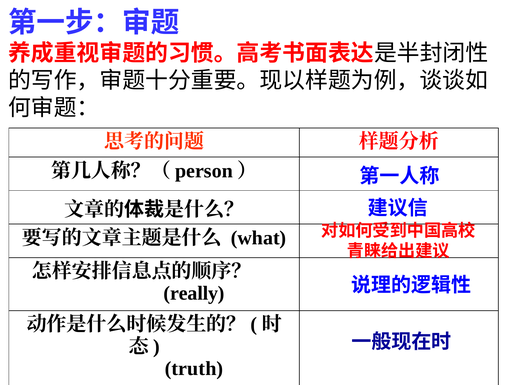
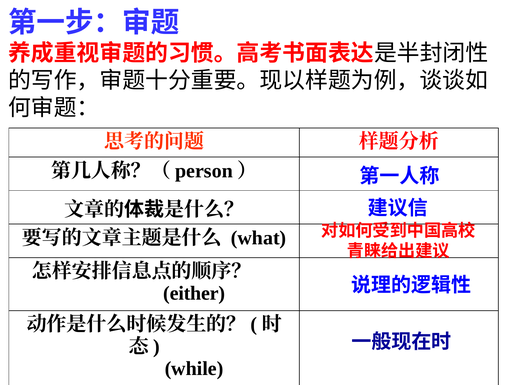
really: really -> either (194, 294)
truth: truth -> while (194, 369)
